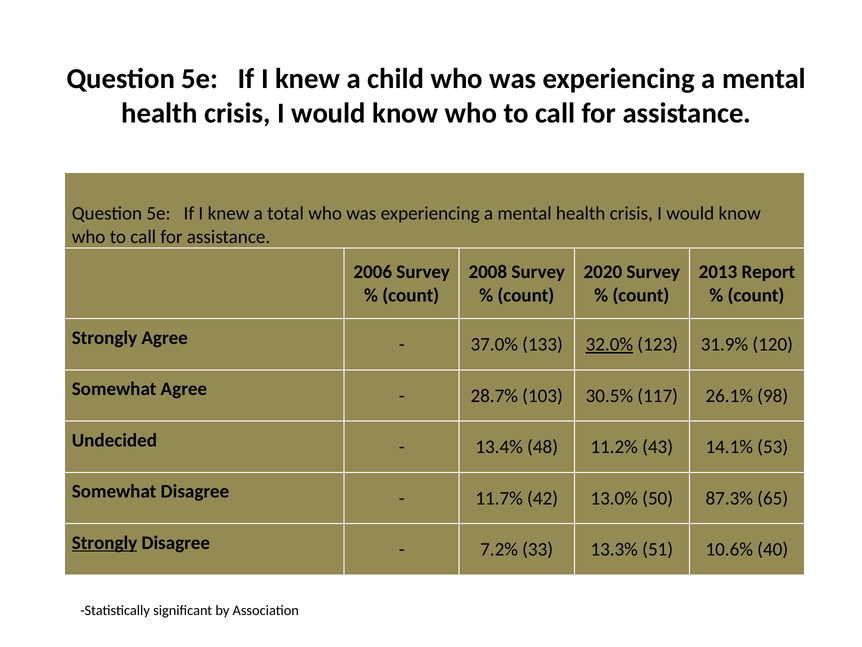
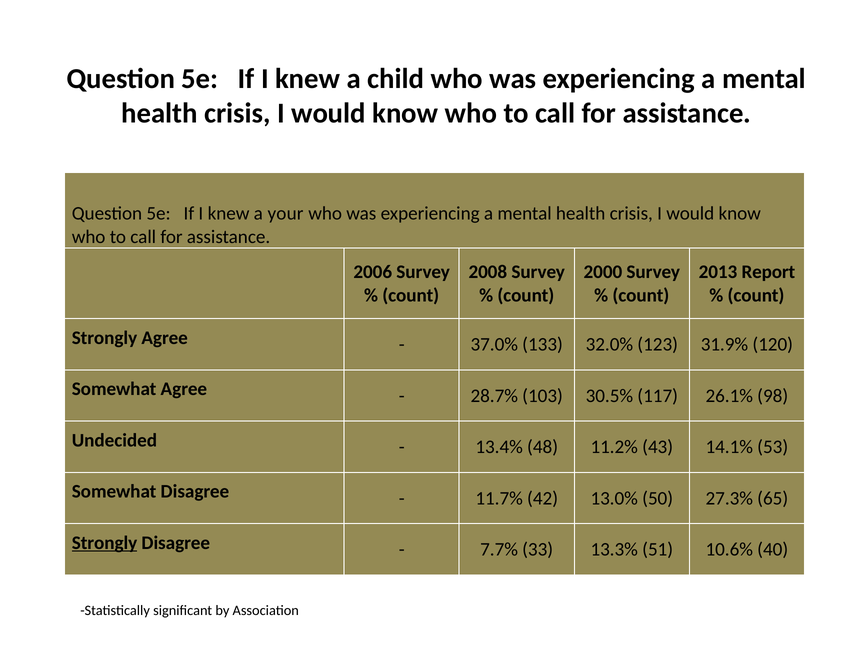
total: total -> your (286, 213)
2020: 2020 -> 2000 (603, 272)
32.0% underline: present -> none (609, 344)
87.3%: 87.3% -> 27.3% (729, 498)
7.2%: 7.2% -> 7.7% (499, 549)
